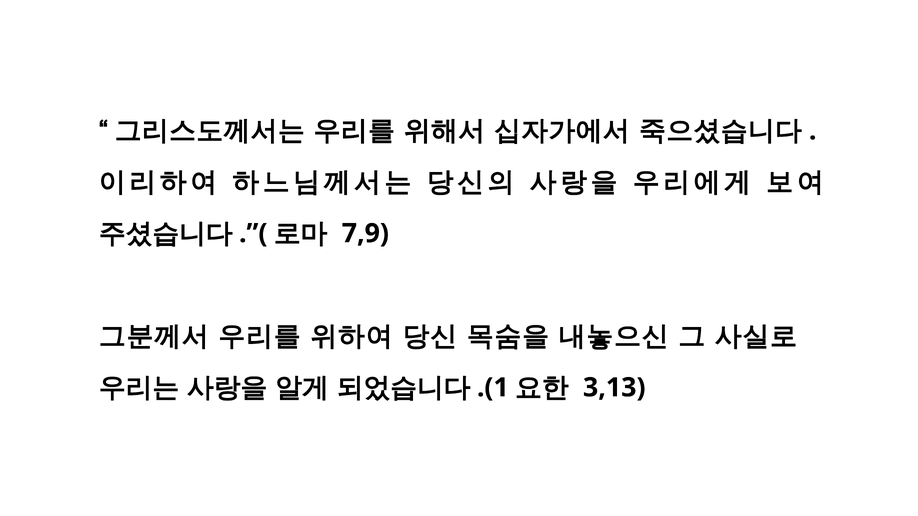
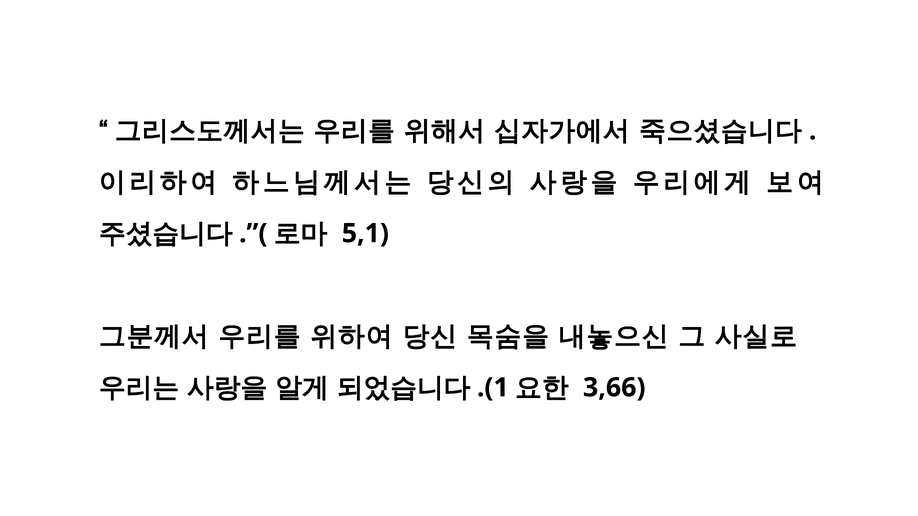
7,9: 7,9 -> 5,1 (365, 234)
3,13: 3,13 -> 3,66 (614, 388)
